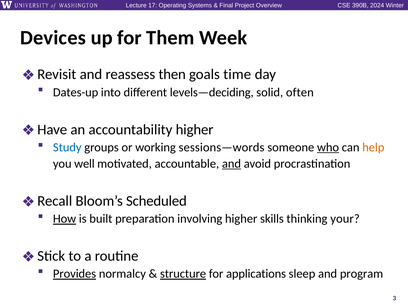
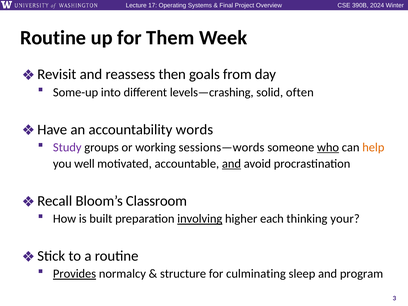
Devices: Devices -> Routine (53, 38)
time: time -> from (237, 74)
Dates-up: Dates-up -> Some-up (76, 92)
levels—deciding: levels—deciding -> levels—crashing (212, 92)
accountability higher: higher -> words (194, 130)
Study colour: blue -> purple (67, 147)
Scheduled: Scheduled -> Classroom (156, 201)
How underline: present -> none (65, 219)
involving underline: none -> present (200, 219)
skills: skills -> each (272, 219)
structure underline: present -> none (183, 274)
applications: applications -> culminating (256, 274)
